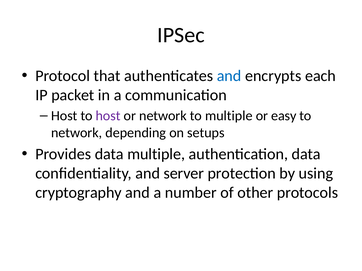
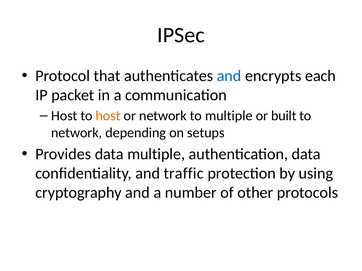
host colour: purple -> orange (108, 116)
easy: easy -> built (284, 116)
server: server -> traffic (184, 174)
